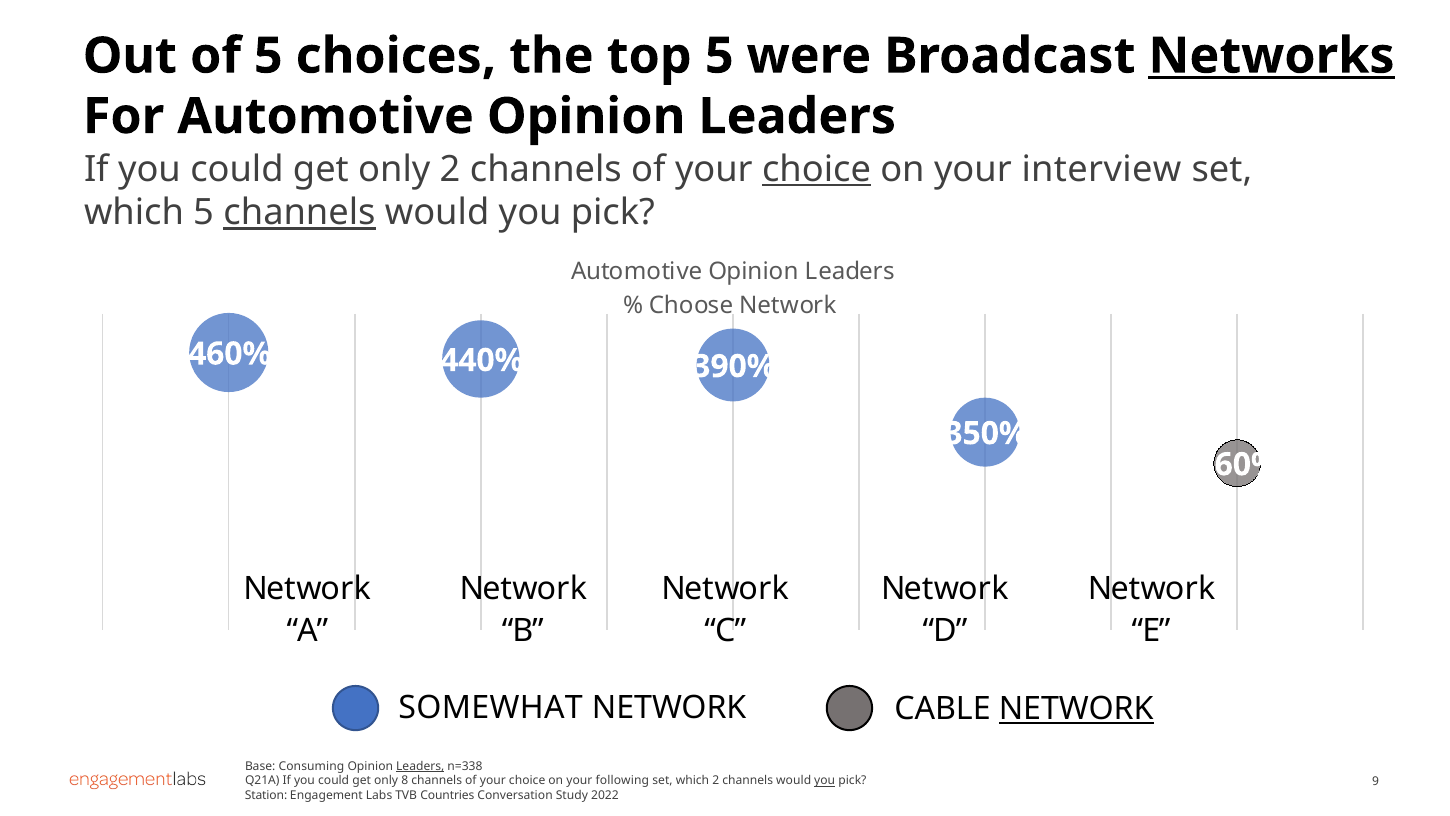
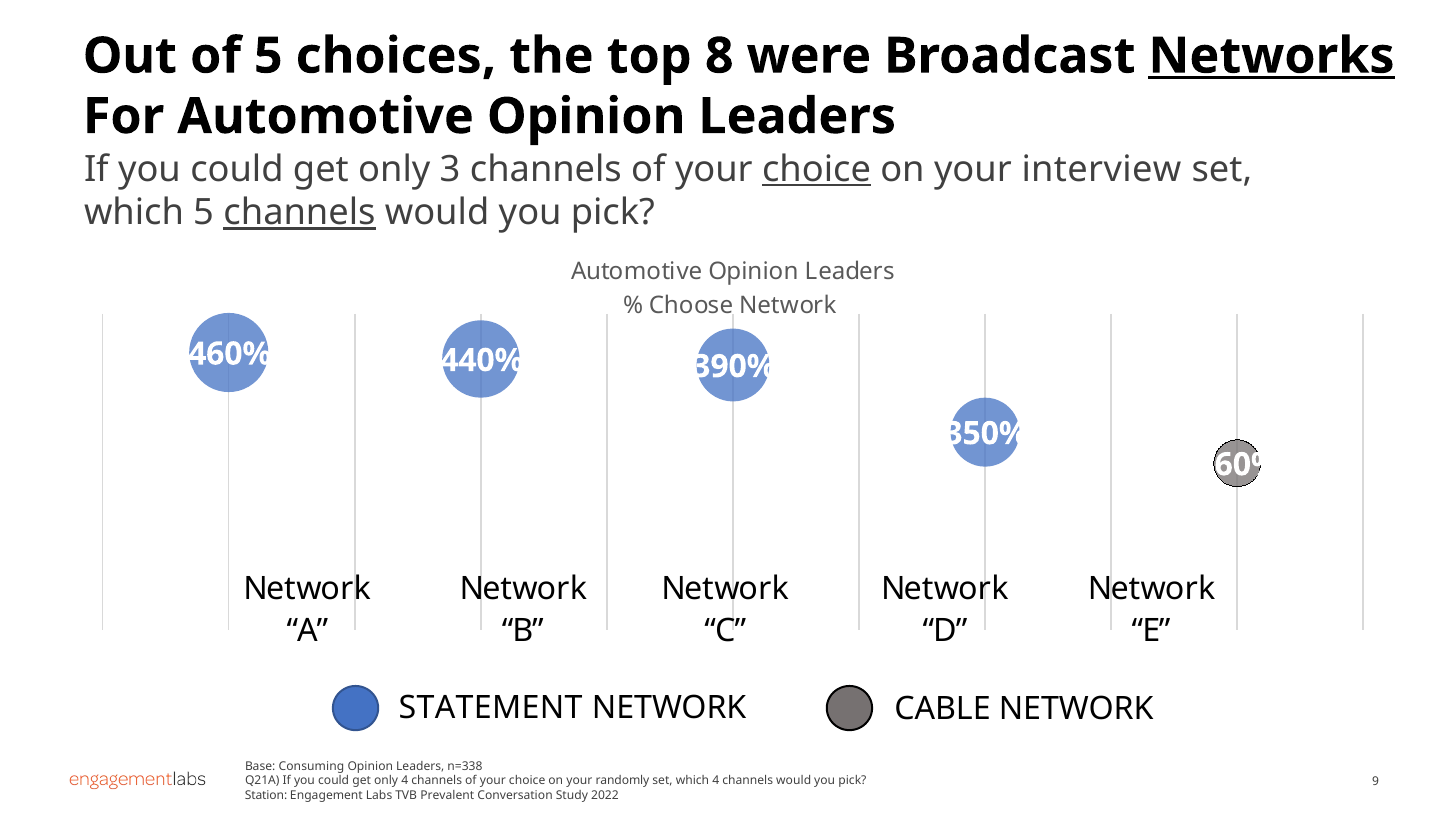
top 5: 5 -> 8 (719, 56)
only 2: 2 -> 3 (450, 169)
SOMEWHAT: SOMEWHAT -> STATEMENT (491, 708)
NETWORK underline: present -> none (1076, 709)
Leaders underline: present -> none (420, 766)
only 8: 8 -> 4 (405, 780)
following: following -> randomly (622, 780)
which 2: 2 -> 4 (716, 780)
you underline: present -> none (825, 780)
Countries: Countries -> Prevalent (447, 795)
